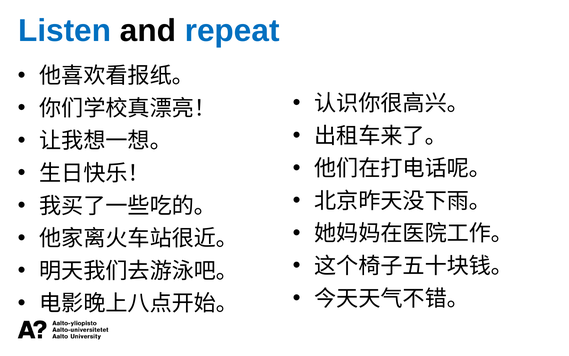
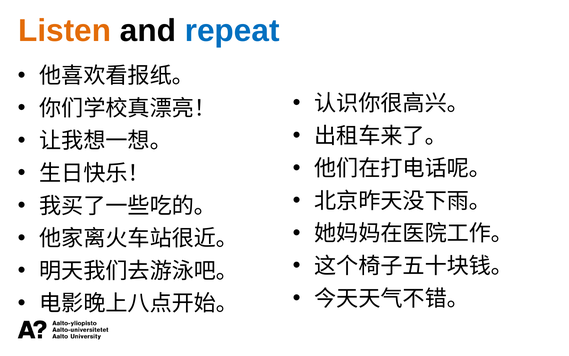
Listen colour: blue -> orange (65, 31)
